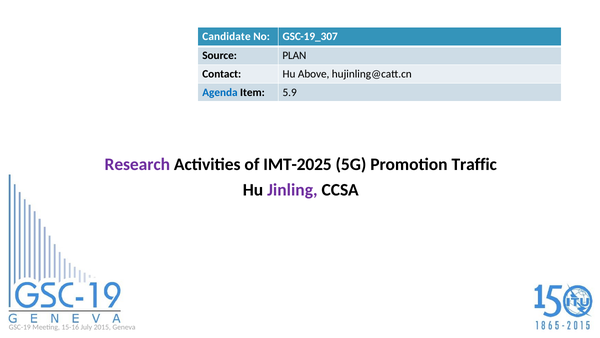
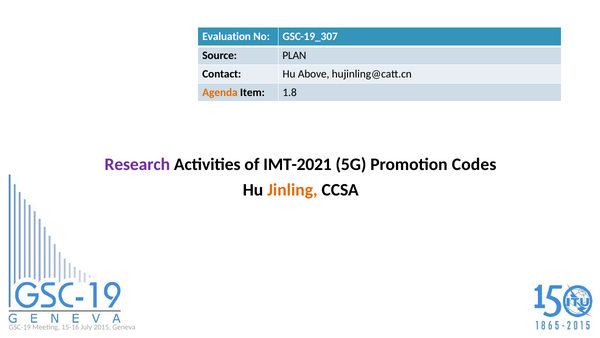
Candidate: Candidate -> Evaluation (227, 37)
Agenda colour: blue -> orange (220, 92)
5.9: 5.9 -> 1.8 (290, 92)
IMT-2025: IMT-2025 -> IMT-2021 (298, 164)
Traffic: Traffic -> Codes (474, 164)
Jinling colour: purple -> orange (292, 190)
